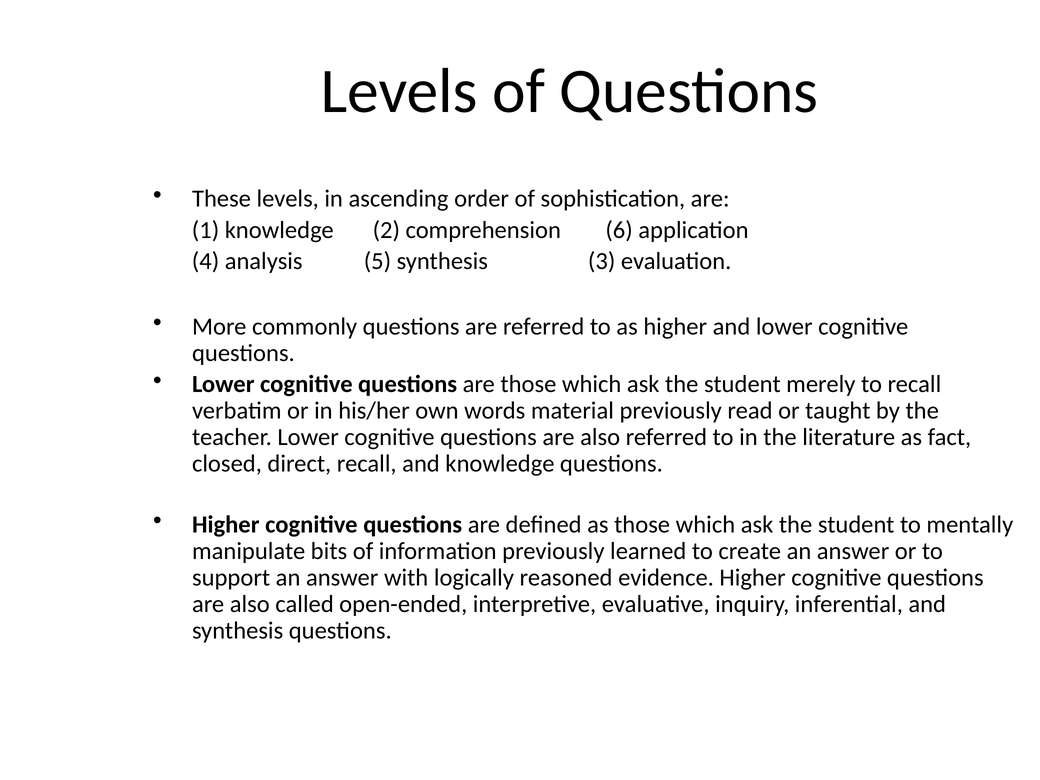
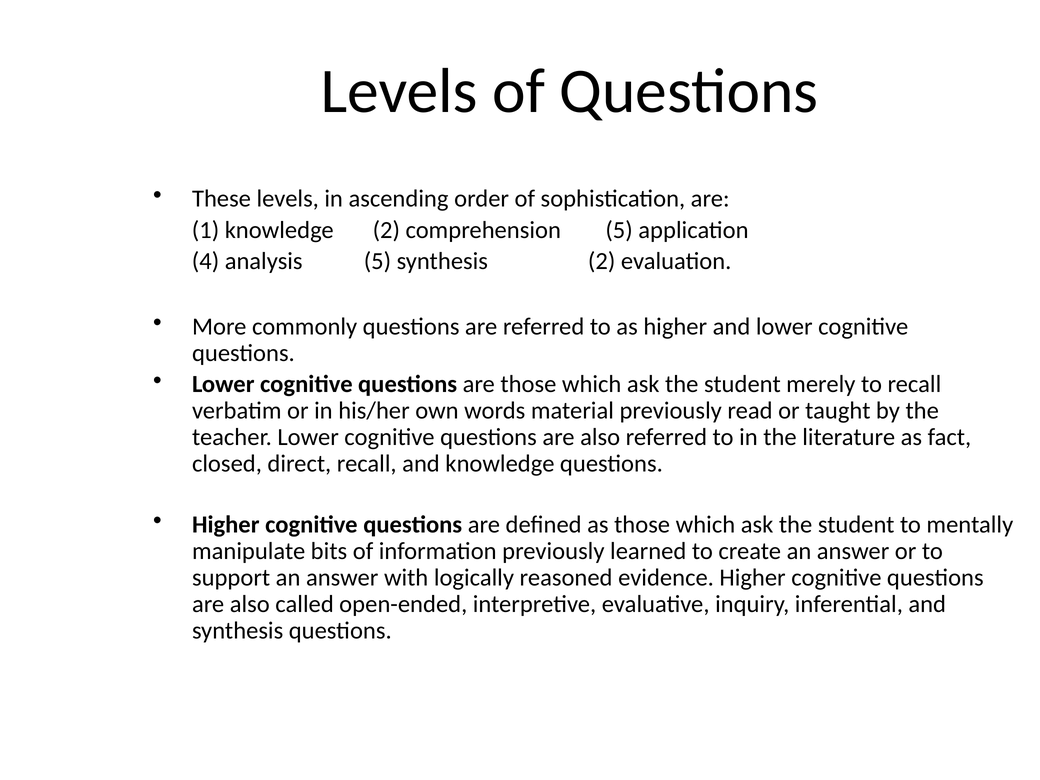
comprehension 6: 6 -> 5 (619, 230)
synthesis 3: 3 -> 2 (602, 261)
